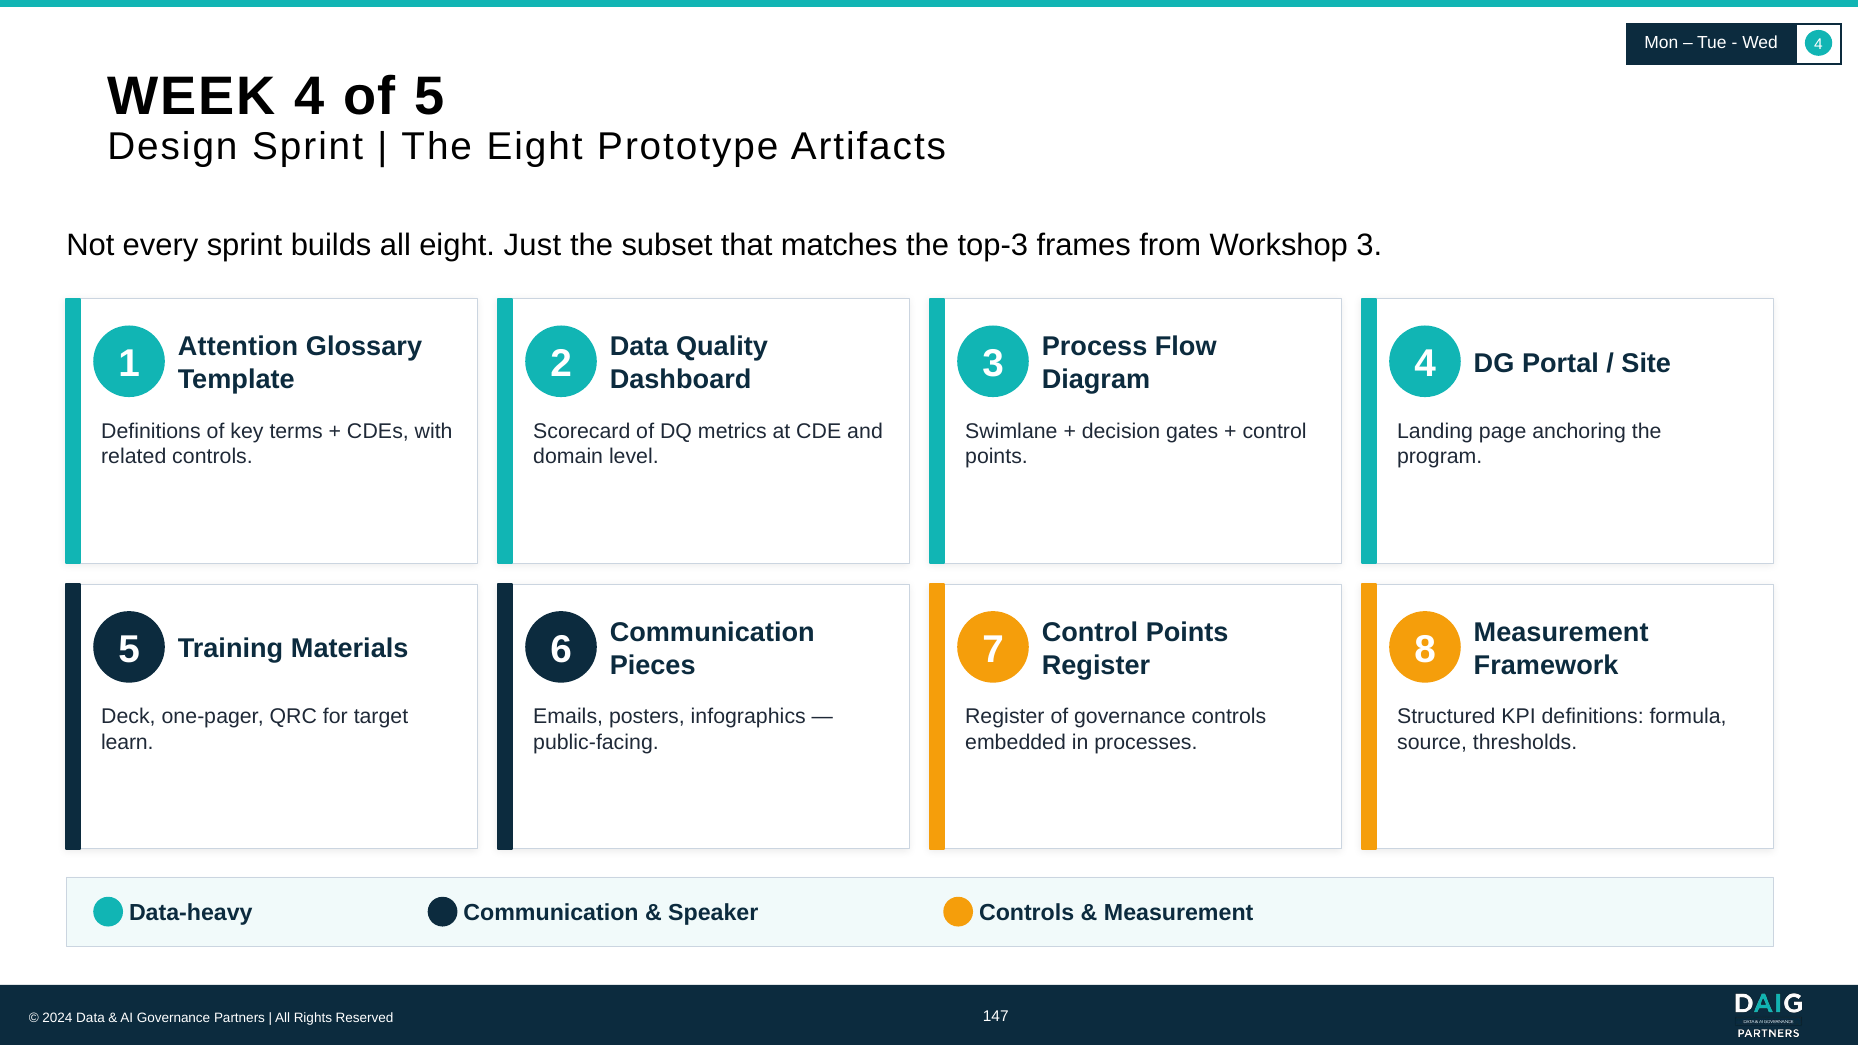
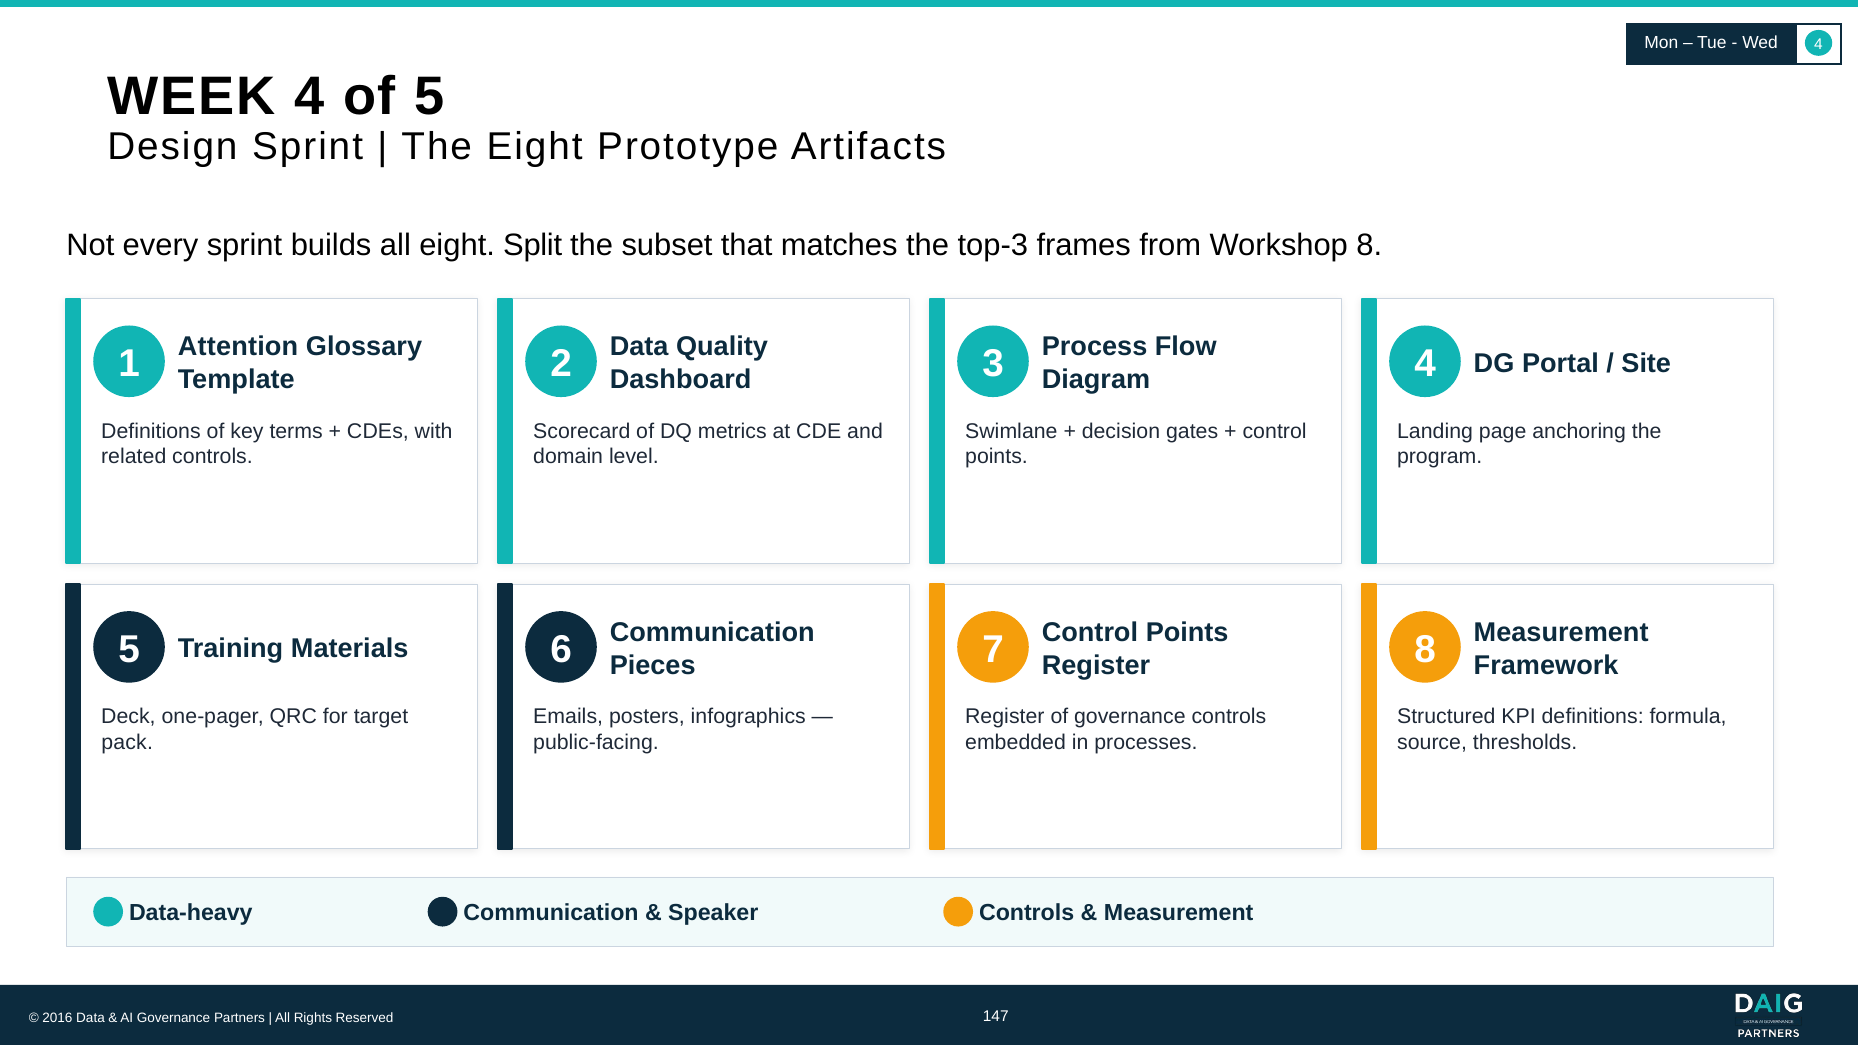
Just: Just -> Split (533, 245)
Workshop 3: 3 -> 8 (1369, 245)
learn: learn -> pack (127, 743)
2024: 2024 -> 2016 (57, 1018)
